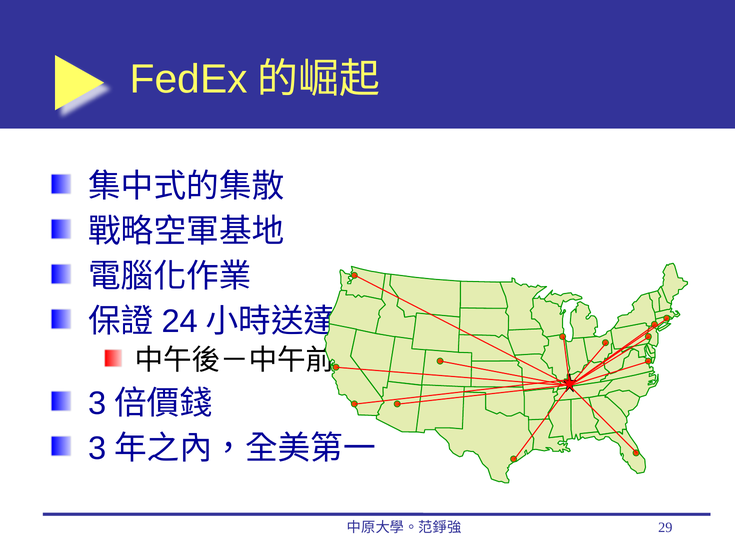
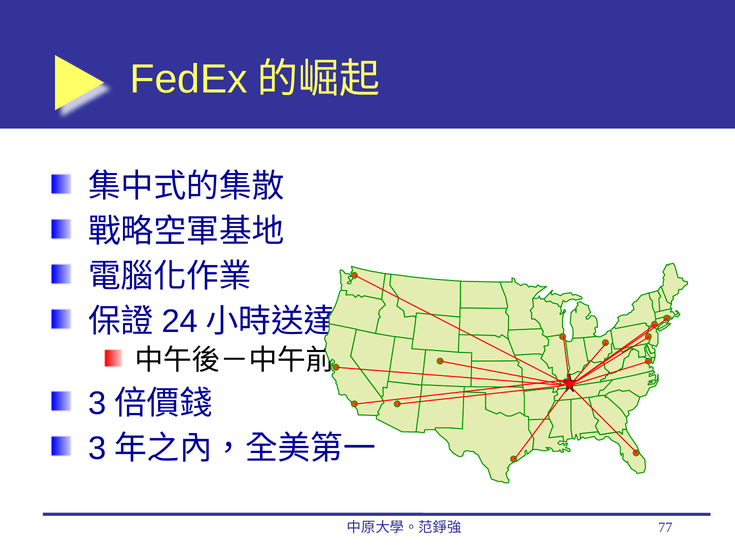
29: 29 -> 77 (665, 528)
